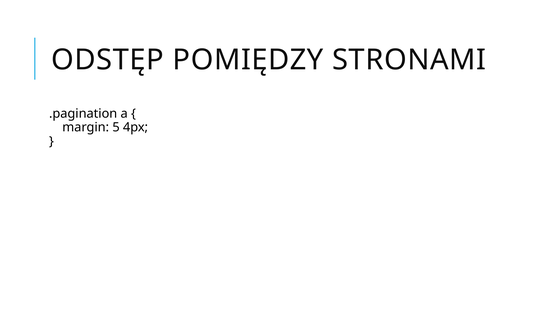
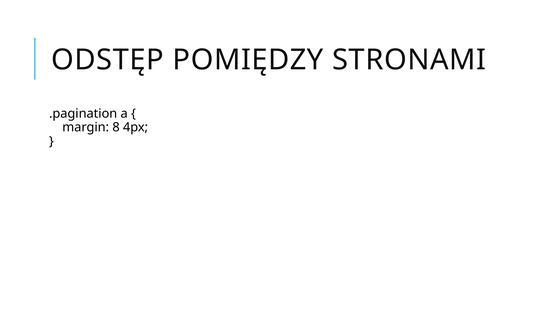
5: 5 -> 8 (116, 128)
